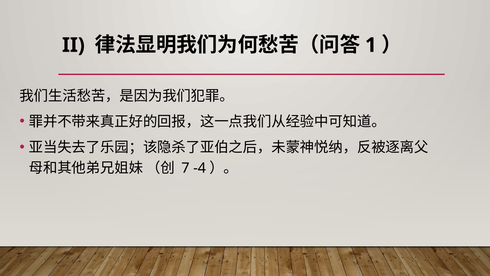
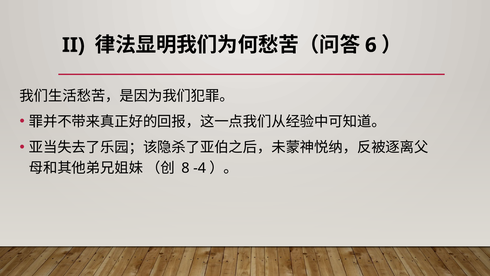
1: 1 -> 6 (371, 45)
7: 7 -> 8 (185, 168)
